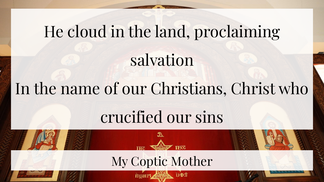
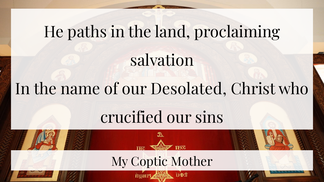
cloud: cloud -> paths (87, 32)
Christians: Christians -> Desolated (189, 89)
